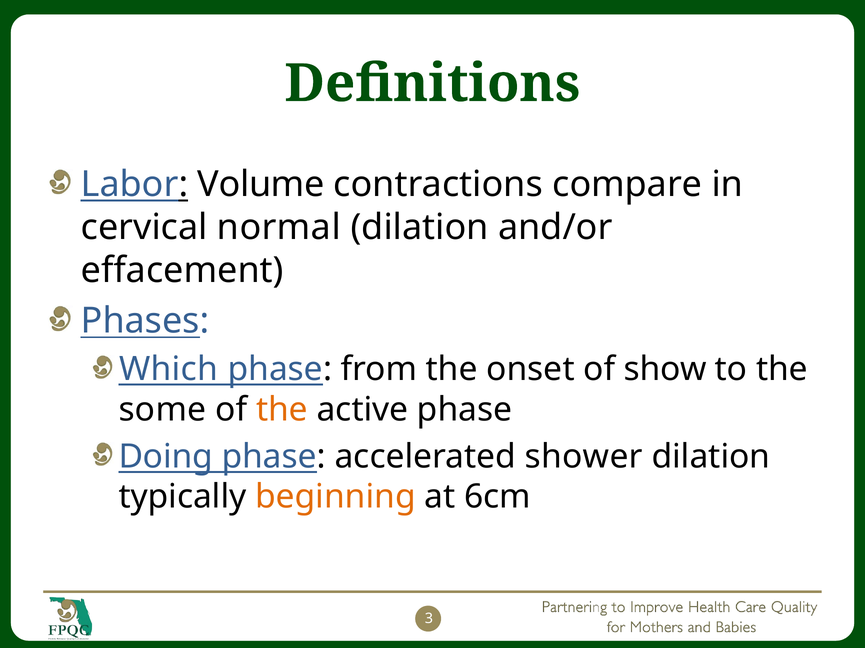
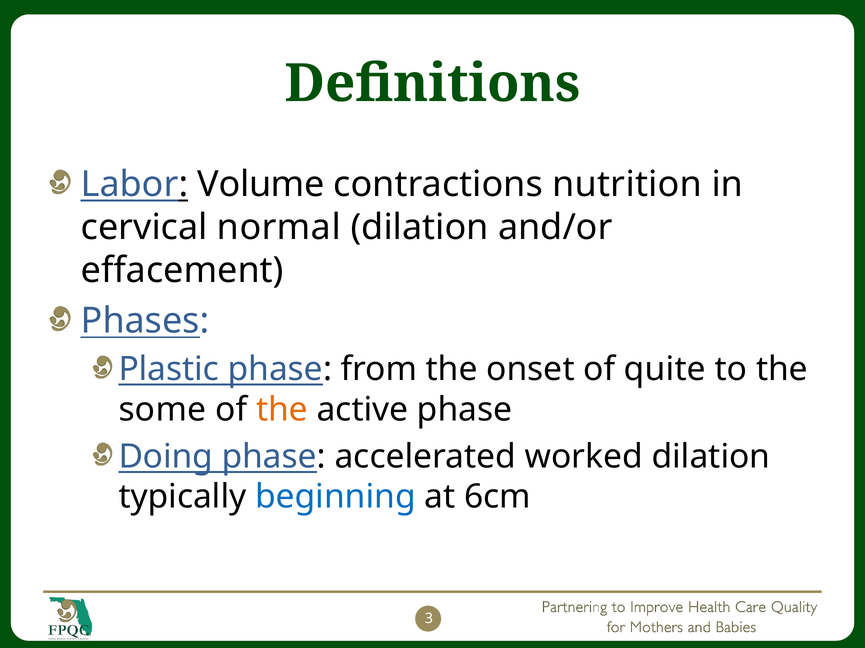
compare: compare -> nutrition (627, 184)
Which: Which -> Plastic (169, 370)
show: show -> quite (665, 370)
shower: shower -> worked (584, 457)
beginning colour: orange -> blue (335, 497)
